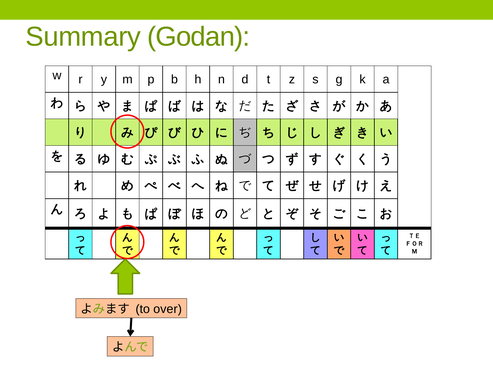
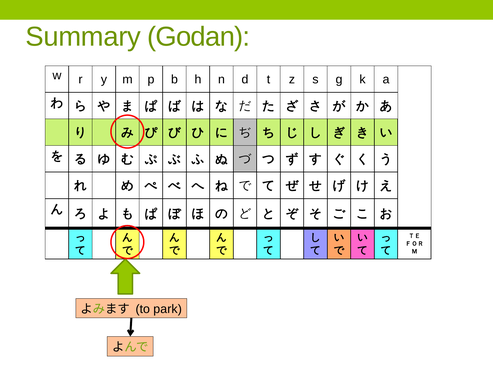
over: over -> park (168, 309)
